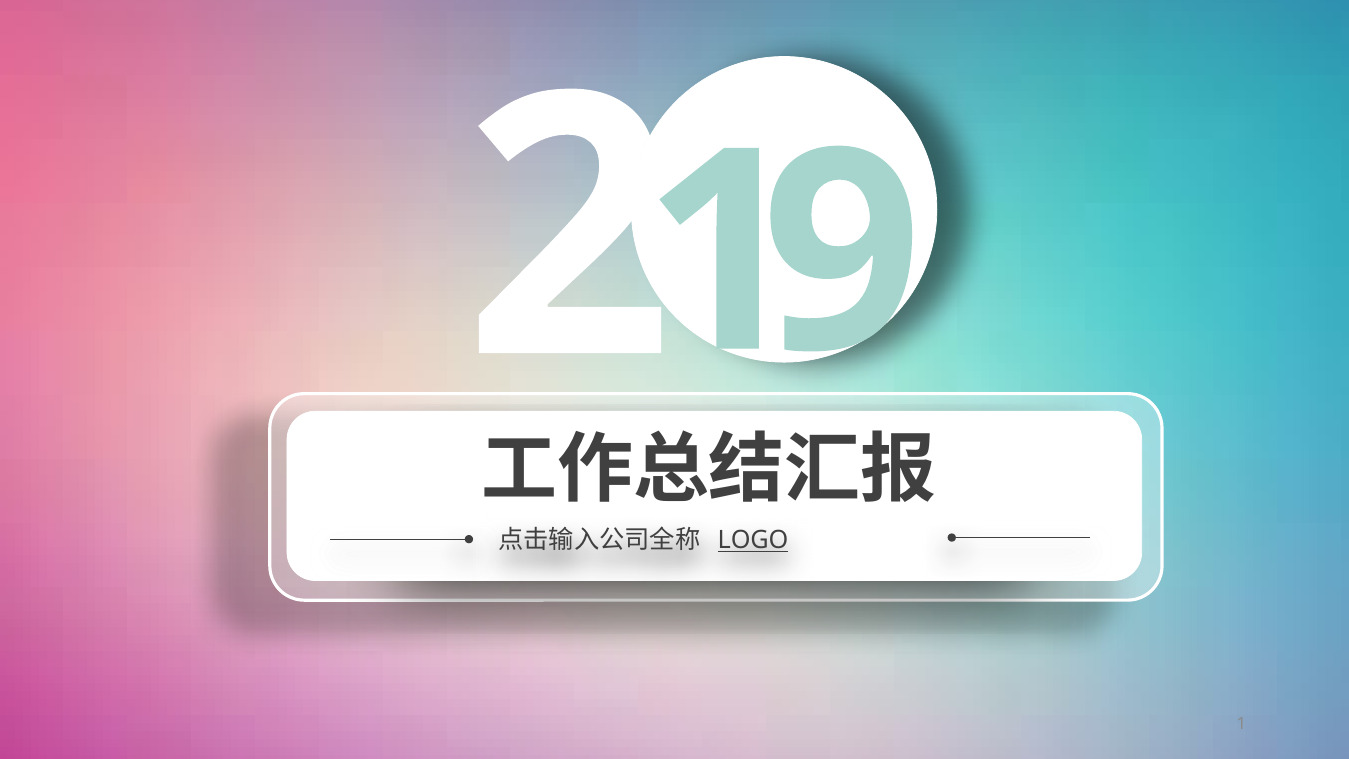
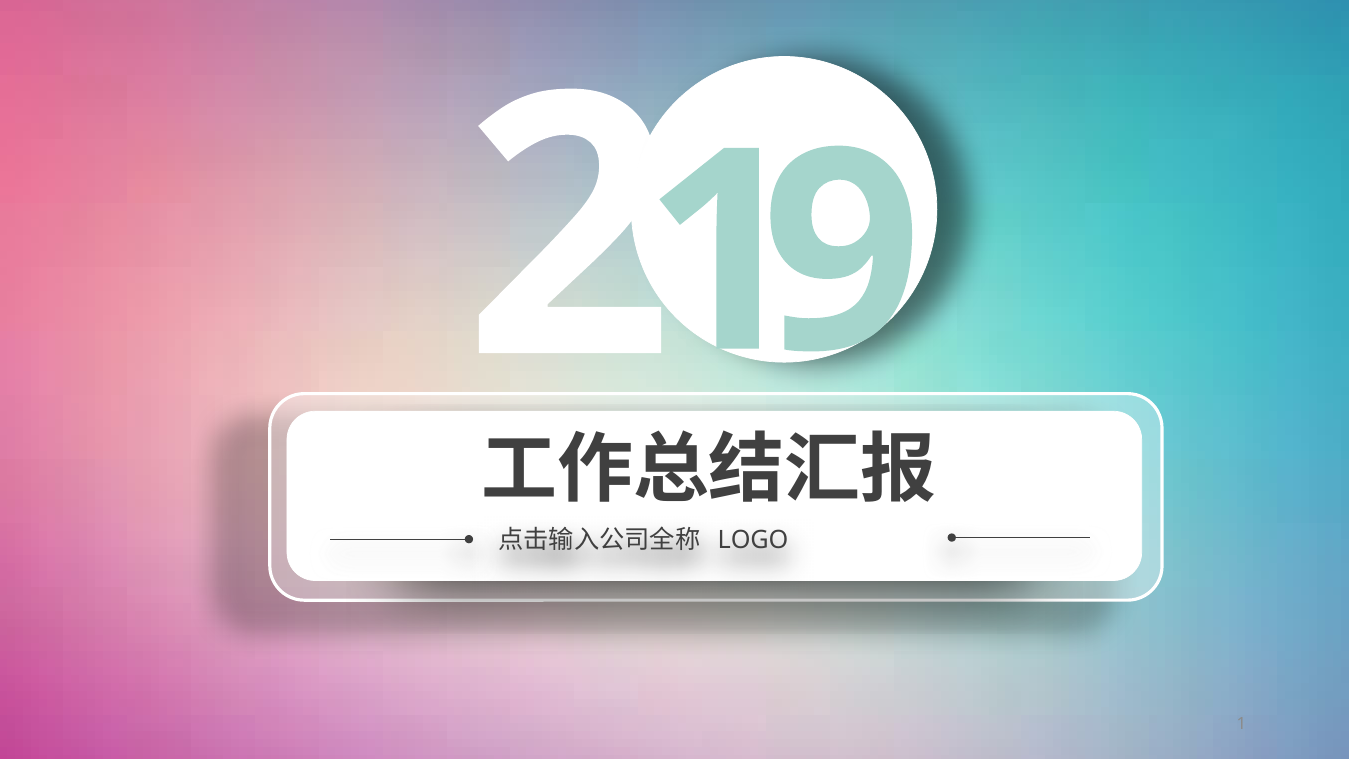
LOGO underline: present -> none (753, 541)
